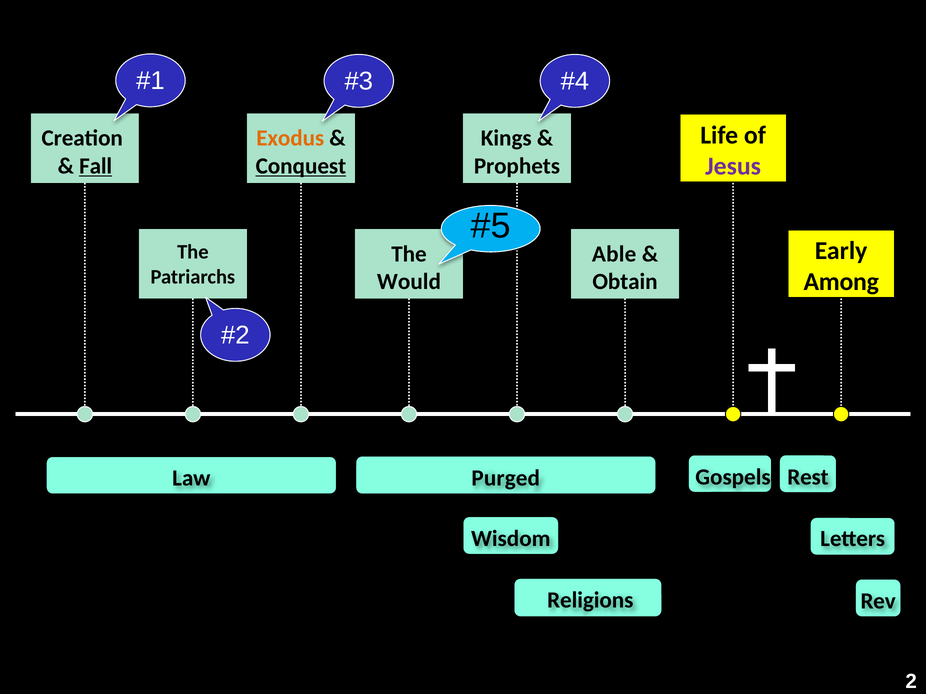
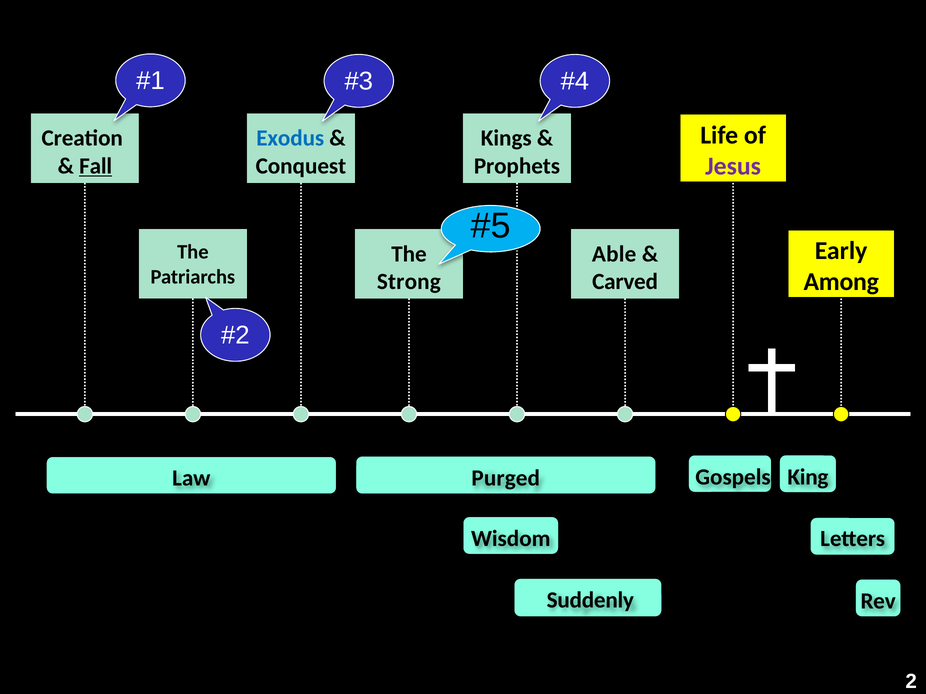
Exodus colour: orange -> blue (290, 138)
Conquest underline: present -> none (301, 166)
Would: Would -> Strong (409, 282)
Obtain: Obtain -> Carved (625, 282)
Rest: Rest -> King (808, 477)
Religions: Religions -> Suddenly (590, 601)
